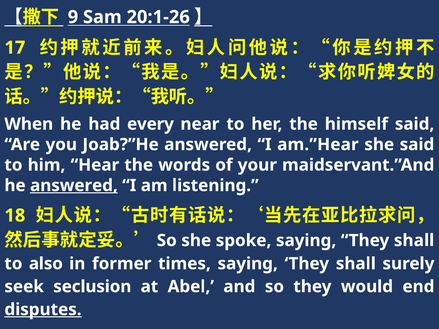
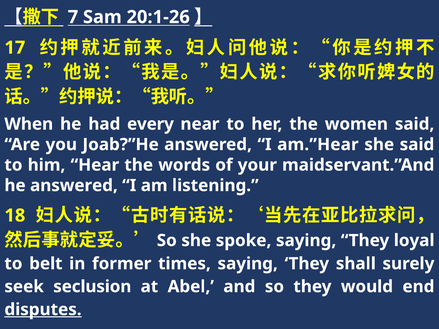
9: 9 -> 7 (73, 17)
himself: himself -> women (356, 124)
answered underline: present -> none (74, 186)
spoke saying They shall: shall -> loyal (414, 241)
also: also -> belt (46, 264)
